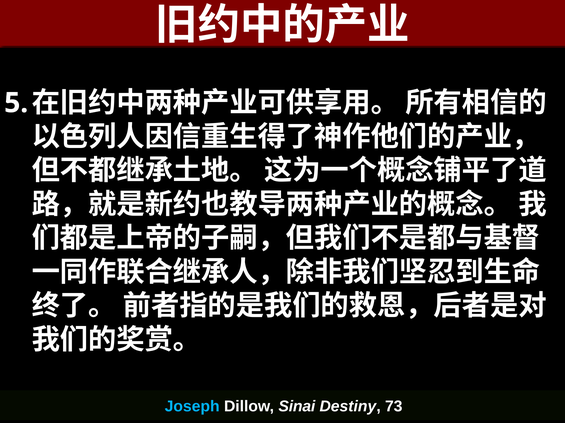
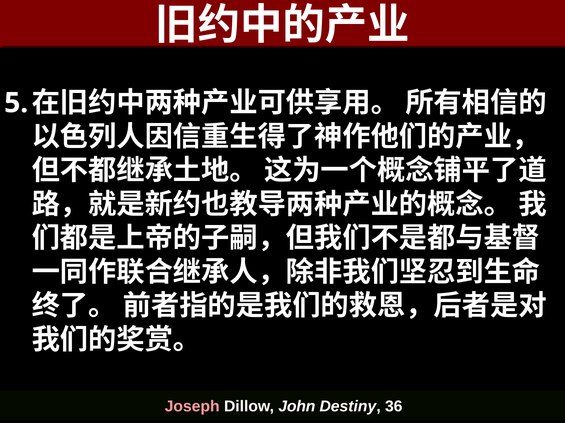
Joseph colour: light blue -> pink (192, 407)
Sinai: Sinai -> John (297, 407)
73: 73 -> 36 (394, 407)
